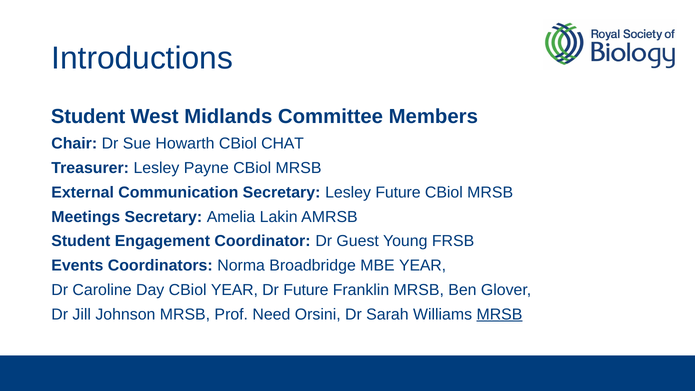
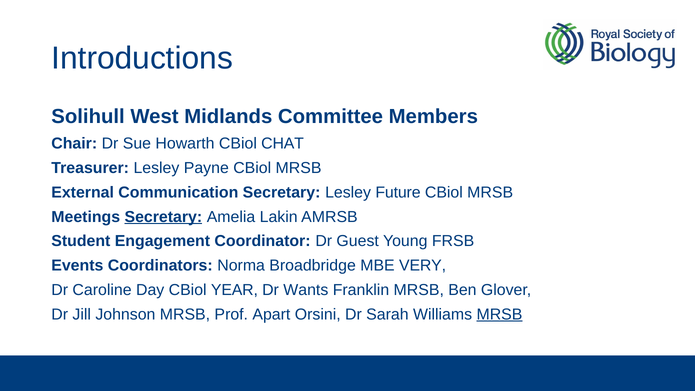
Student: Student -> Solihull (88, 117)
Secretary underline: none -> present (163, 217)
MBE YEAR: YEAR -> VERY (423, 266)
Dr Future: Future -> Wants (306, 290)
Need: Need -> Apart (271, 314)
